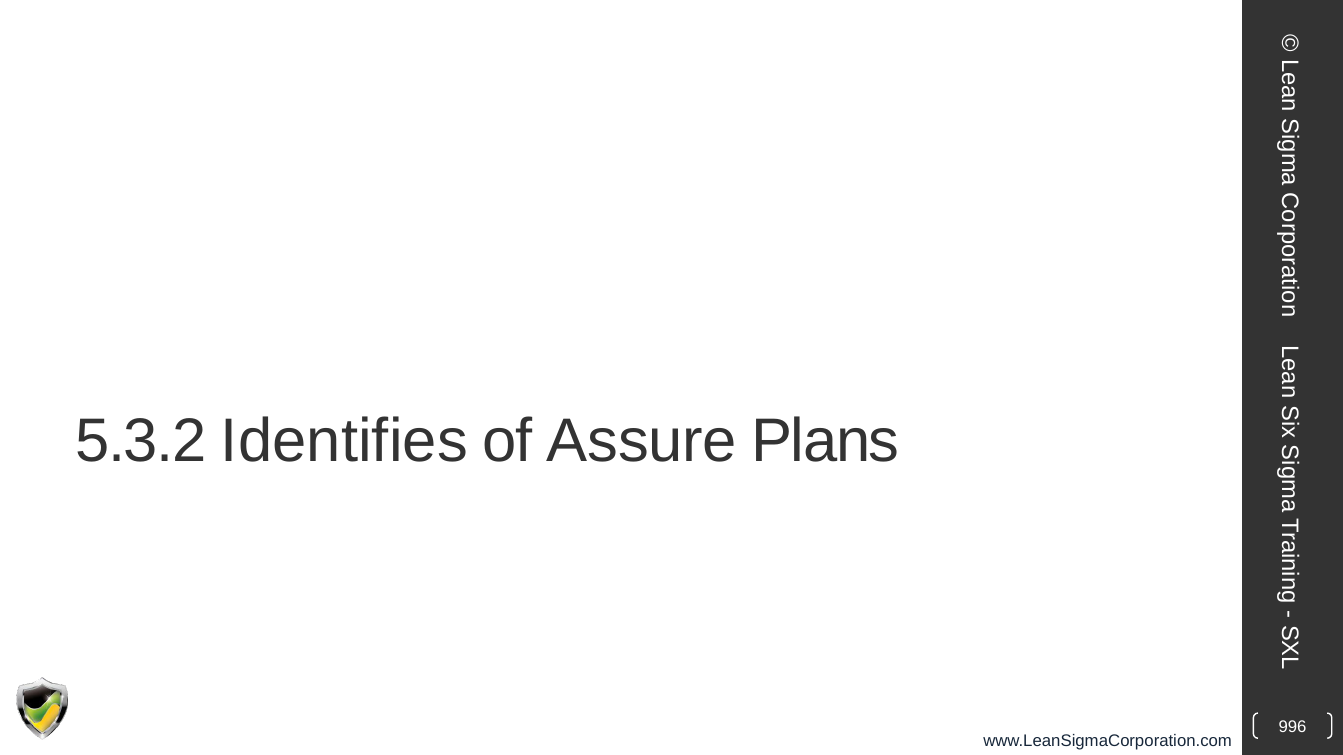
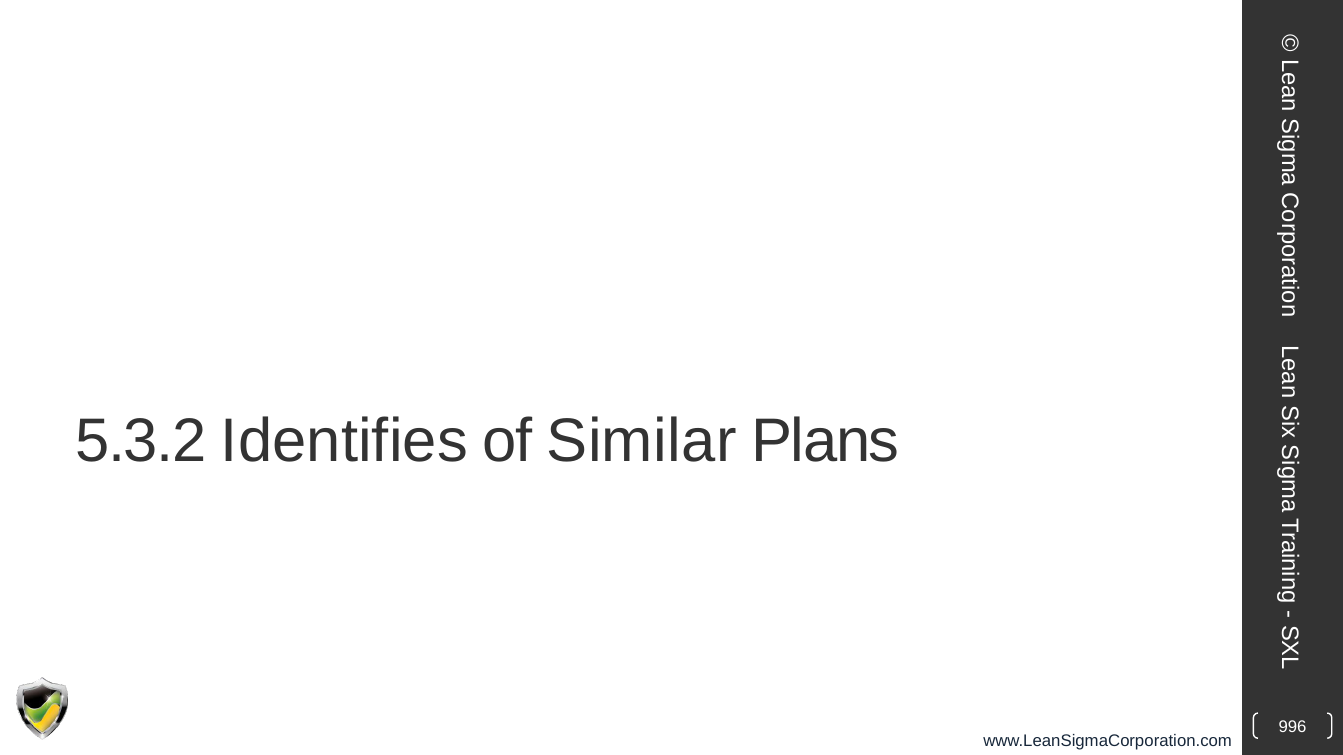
Assure: Assure -> Similar (642, 441)
